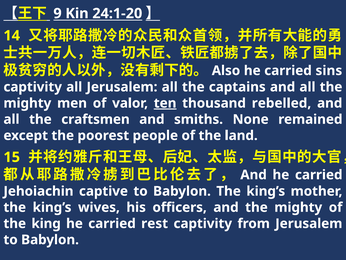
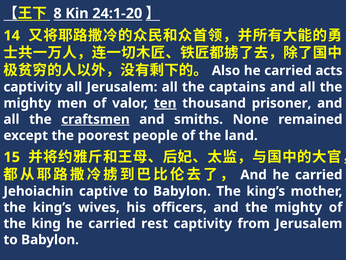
9: 9 -> 8 (58, 13)
sins: sins -> acts (329, 70)
rebelled: rebelled -> prisoner (282, 103)
craftsmen underline: none -> present (95, 119)
